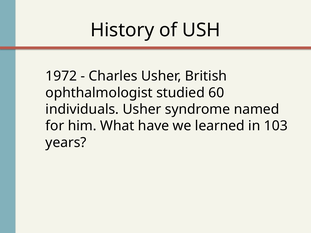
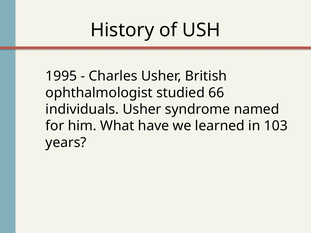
1972: 1972 -> 1995 (61, 76)
60: 60 -> 66 (216, 93)
